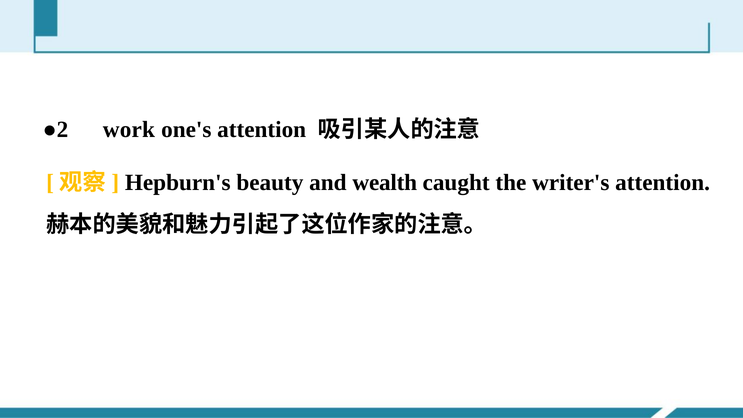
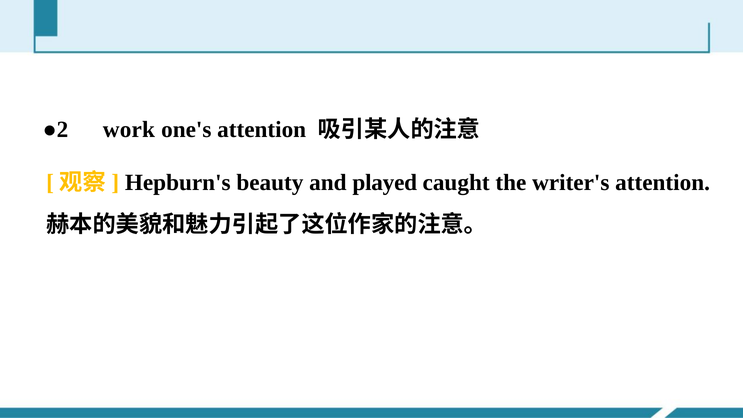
wealth: wealth -> played (385, 183)
